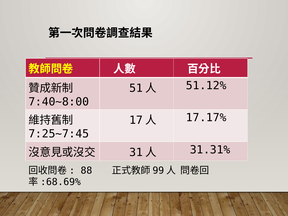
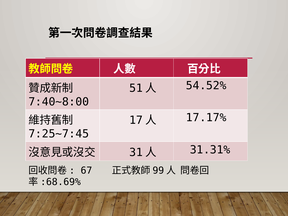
51.12%: 51.12% -> 54.52% (206, 86)
88: 88 -> 67 (86, 170)
